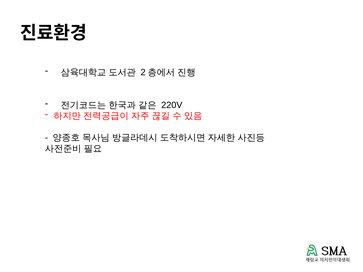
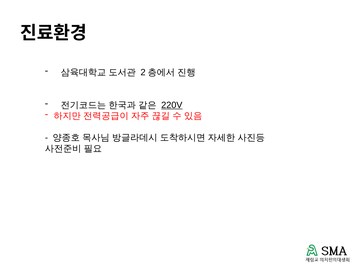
220V underline: none -> present (172, 105)
